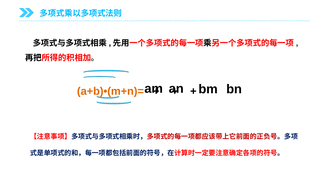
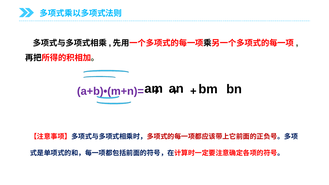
a+b)•(m+n)= colour: orange -> purple (110, 91)
